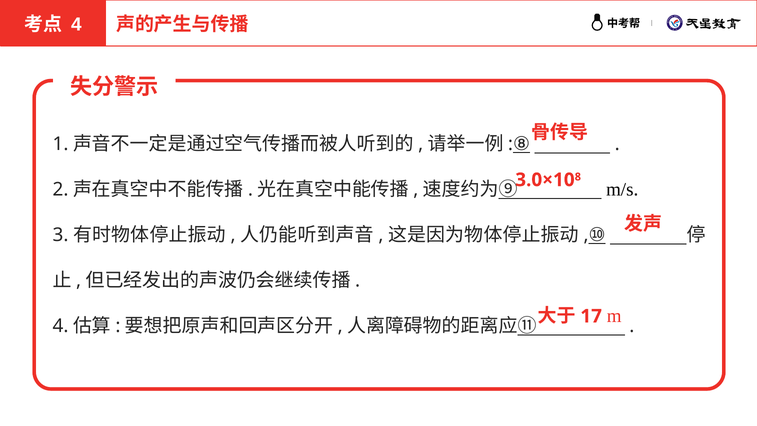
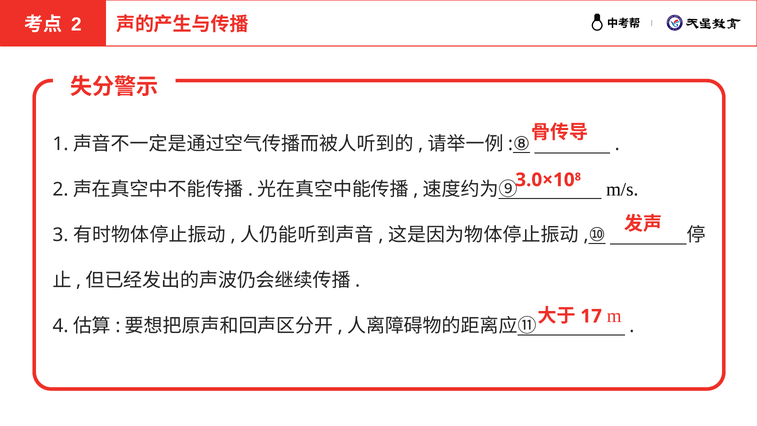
4: 4 -> 2 (76, 24)
